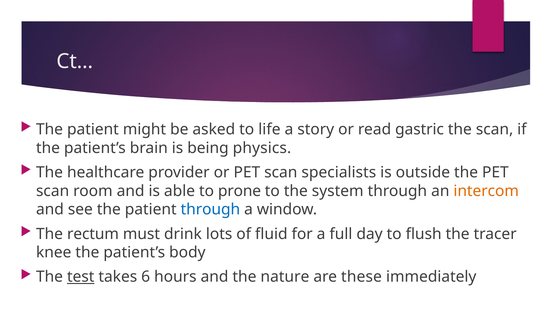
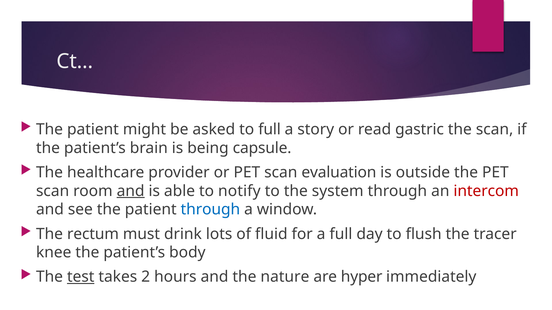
to life: life -> full (270, 130)
physics: physics -> capsule (262, 148)
specialists: specialists -> evaluation (339, 173)
and underline: none -> present (131, 191)
prone: prone -> notify (239, 191)
intercom colour: orange -> red (486, 191)
6: 6 -> 2 (146, 277)
these: these -> hyper (362, 277)
